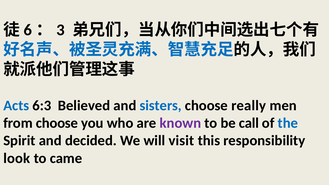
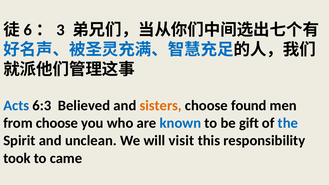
sisters colour: blue -> orange (161, 106)
really: really -> found (249, 106)
known colour: purple -> blue (180, 123)
call: call -> gift (249, 123)
decided: decided -> unclean (91, 141)
look: look -> took (17, 158)
